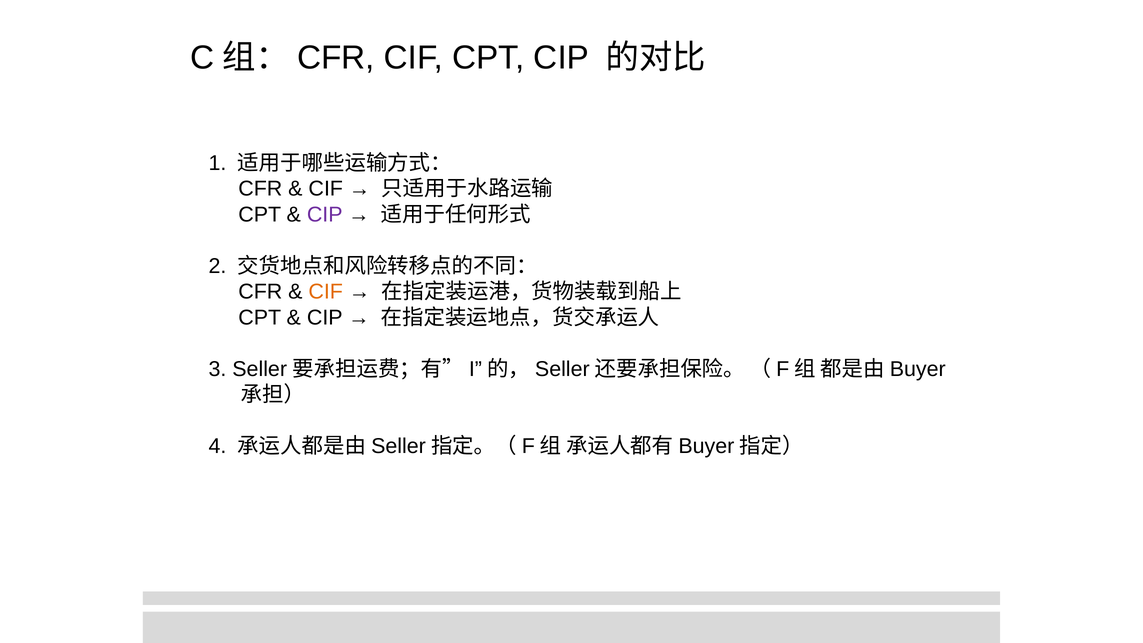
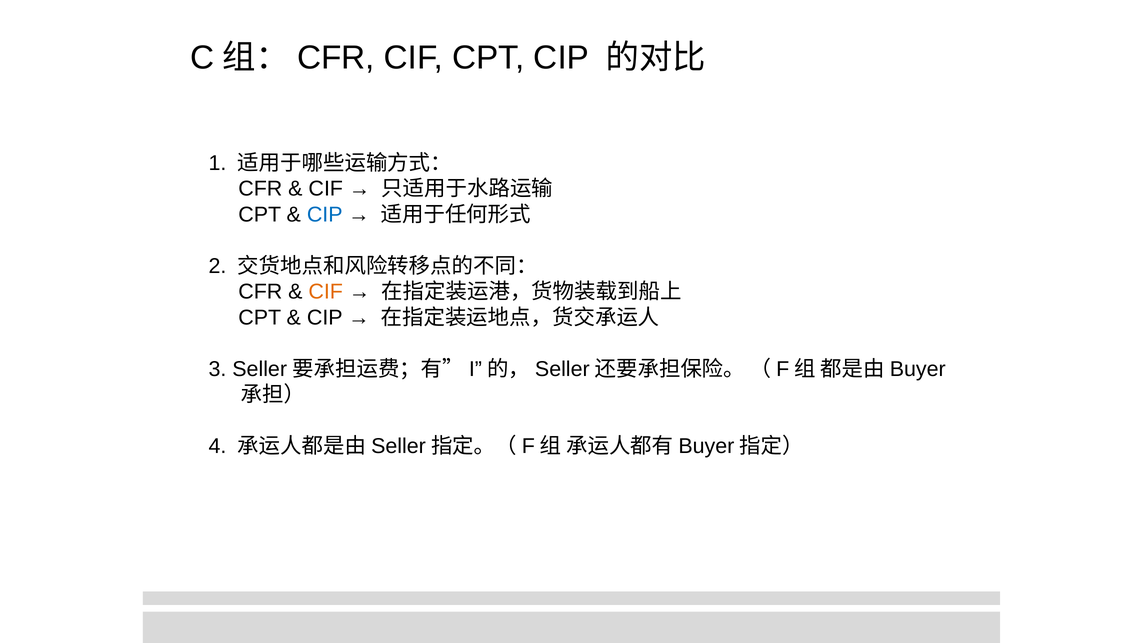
CIP colour: purple -> blue (325, 215)
